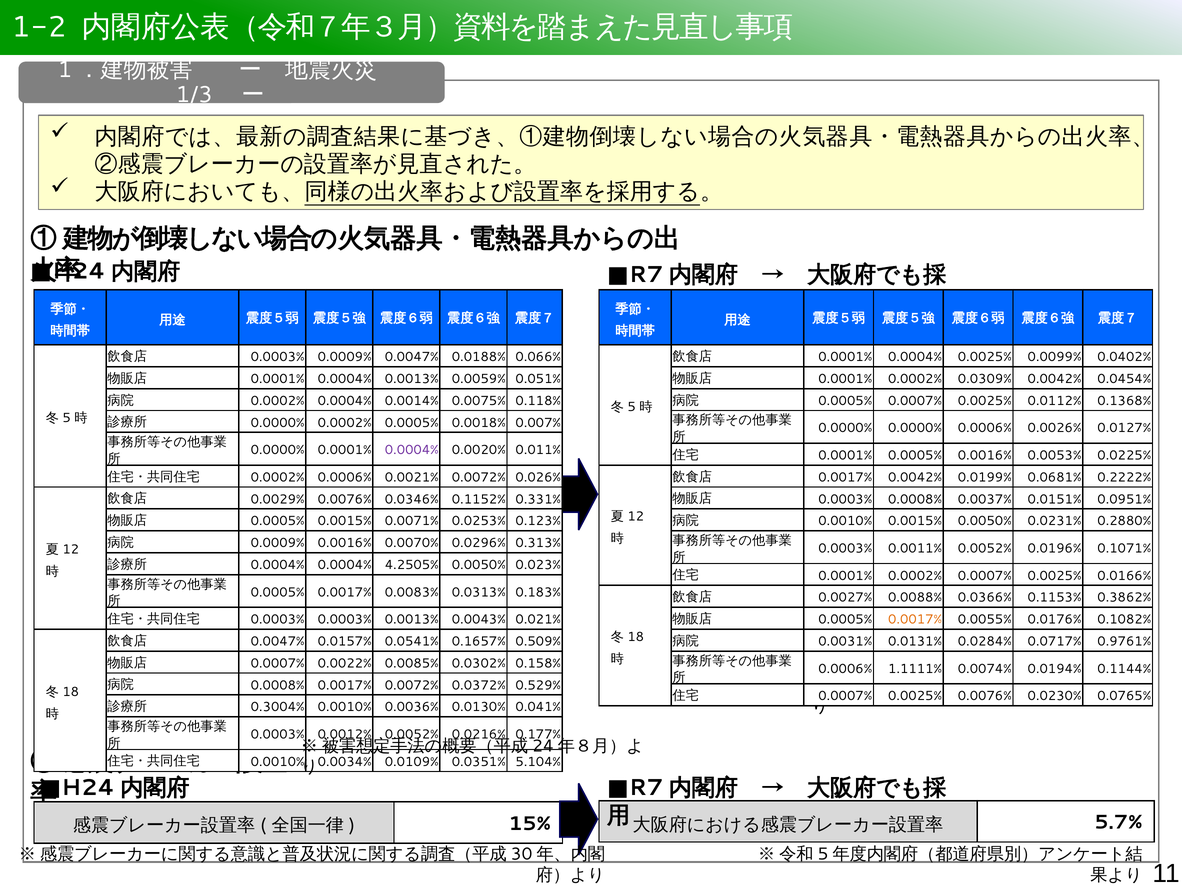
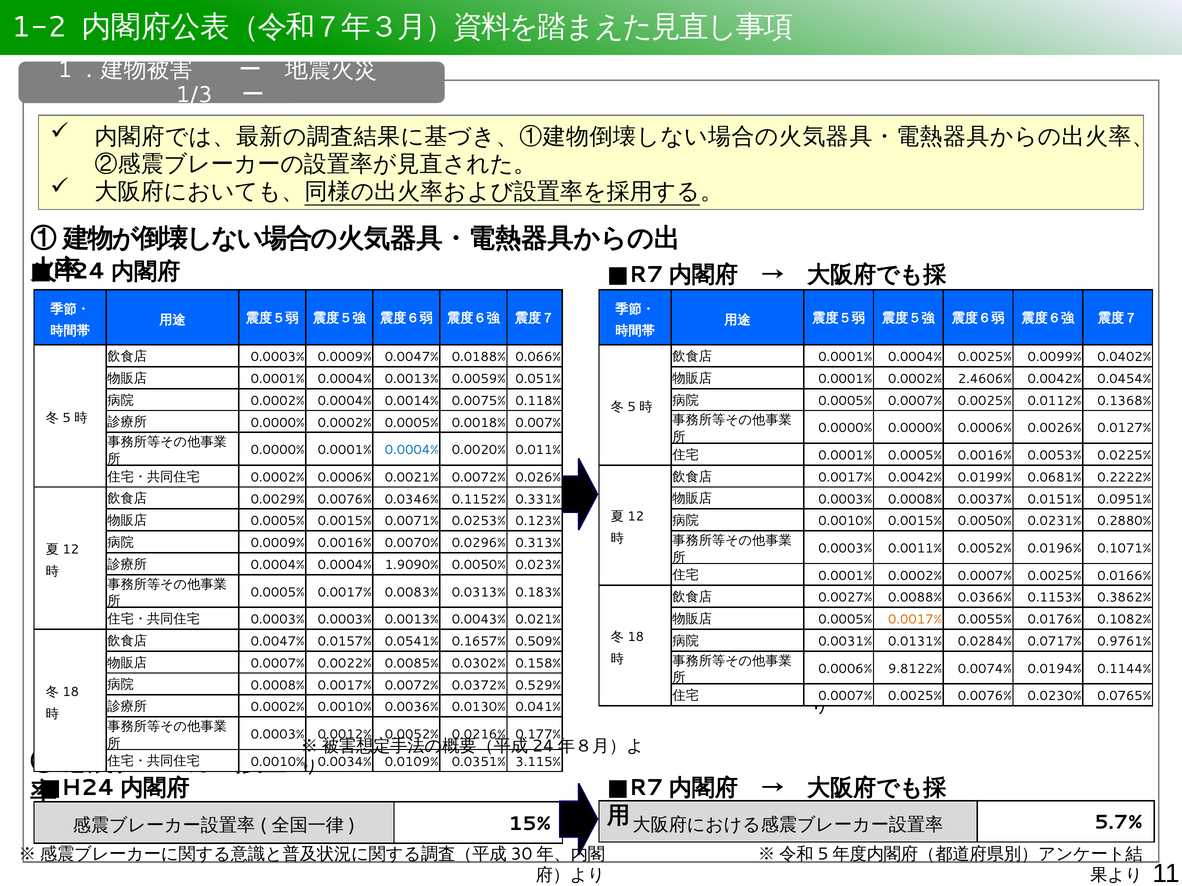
0.0309%: 0.0309% -> 2.4606% (985, 379)
0.0004% colour: purple -> blue (412, 450)
4.2505%: 4.2505% -> 1.9090% (412, 565)
1.1111%: 1.1111% -> 9.8122% (915, 669)
0.3004%: 0.3004% -> 0.0002% (278, 708)
5.104%: 5.104% -> 3.115% (538, 762)
